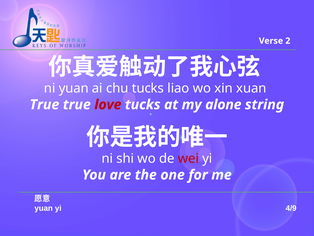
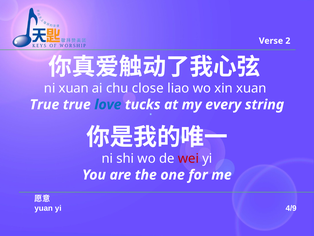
ni yuan: yuan -> xuan (74, 88)
chu tucks: tucks -> close (148, 88)
love colour: red -> blue (108, 104)
alone: alone -> every (223, 104)
